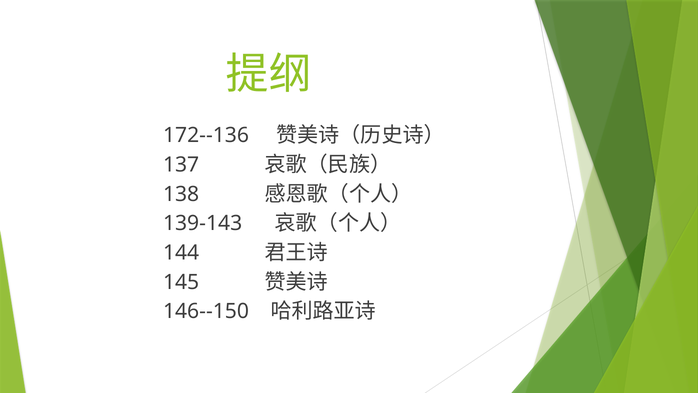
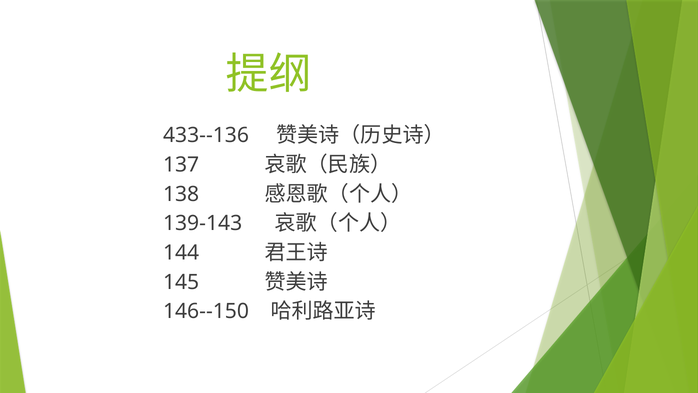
172--136: 172--136 -> 433--136 (206, 135)
